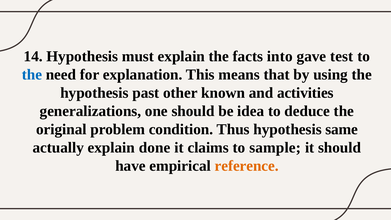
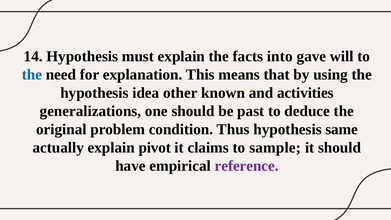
test: test -> will (342, 56)
past: past -> idea (146, 93)
idea: idea -> past (251, 111)
done: done -> pivot (155, 148)
reference colour: orange -> purple (247, 166)
